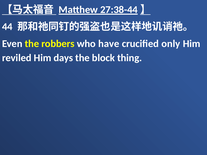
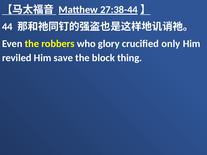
have: have -> glory (109, 44)
days: days -> save (63, 58)
